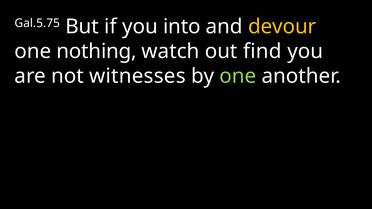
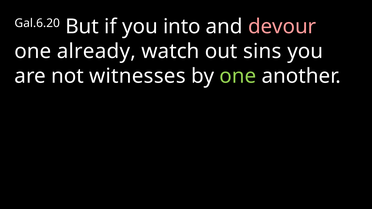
Gal.5.75: Gal.5.75 -> Gal.6.20 (37, 23)
devour colour: yellow -> pink (282, 26)
nothing: nothing -> already (96, 51)
find: find -> sins (262, 51)
